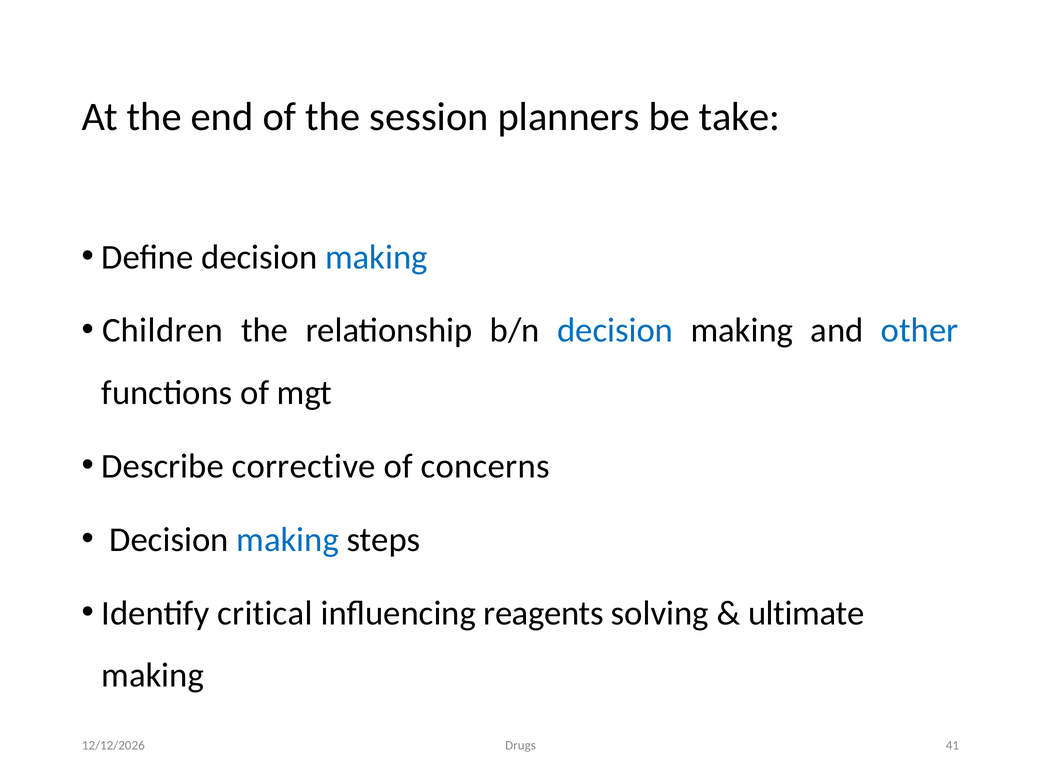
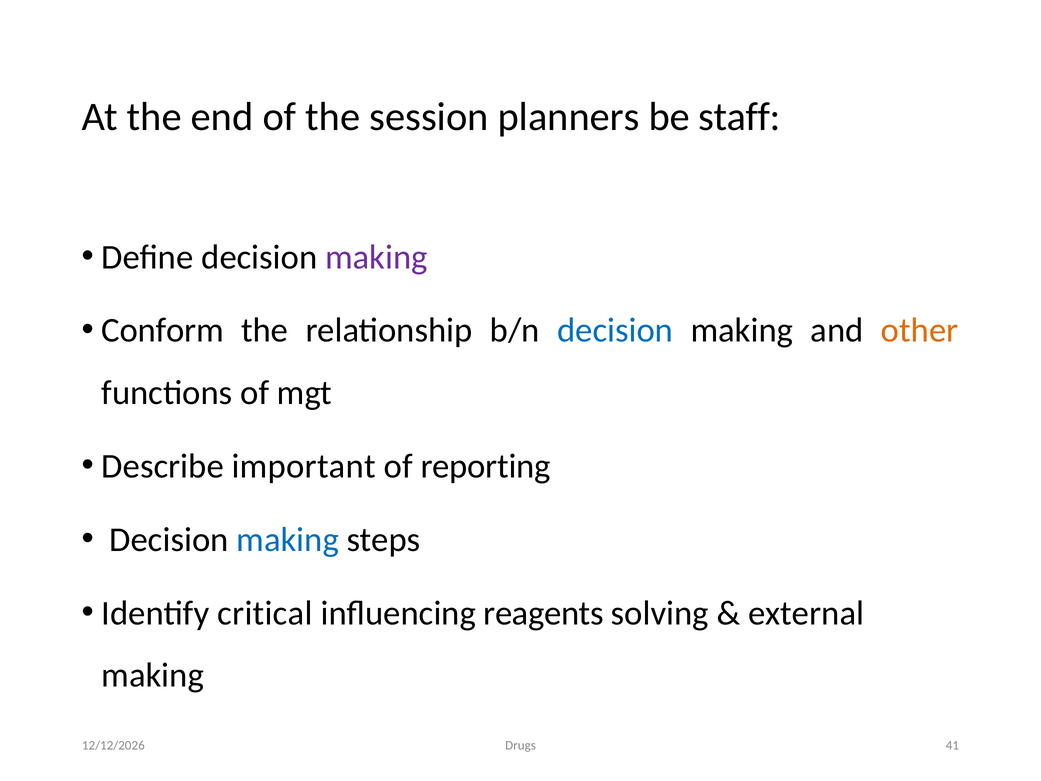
take: take -> staff (740, 117)
making colour: blue -> purple (376, 257)
Children: Children -> Conform (163, 330)
other colour: blue -> orange (920, 330)
corrective: corrective -> important (304, 466)
concerns: concerns -> reporting (486, 466)
ultimate: ultimate -> external (806, 613)
